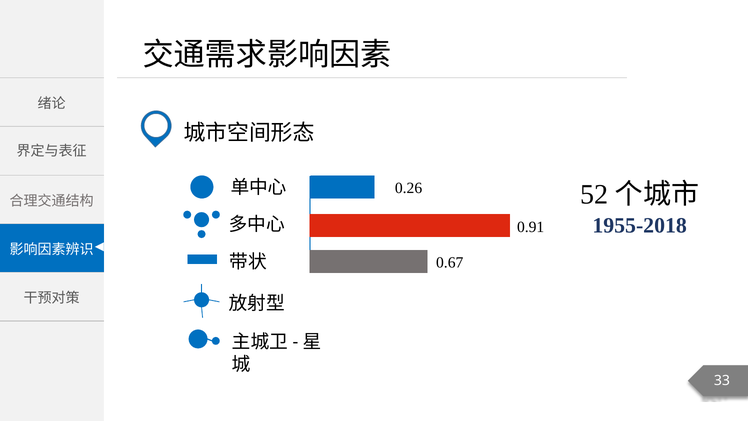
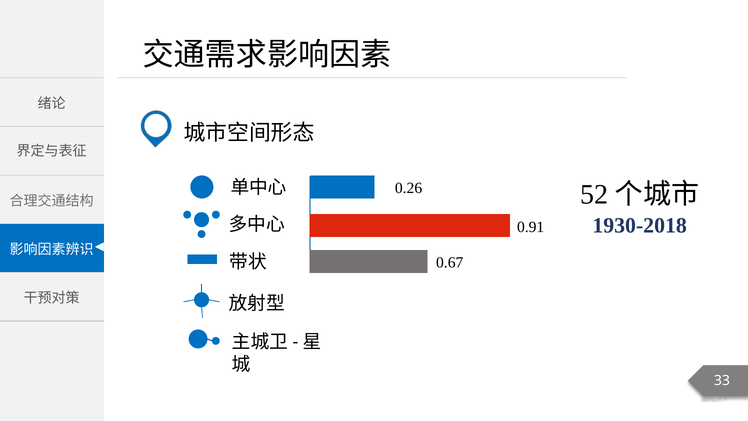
1955-2018: 1955-2018 -> 1930-2018 (640, 225)
